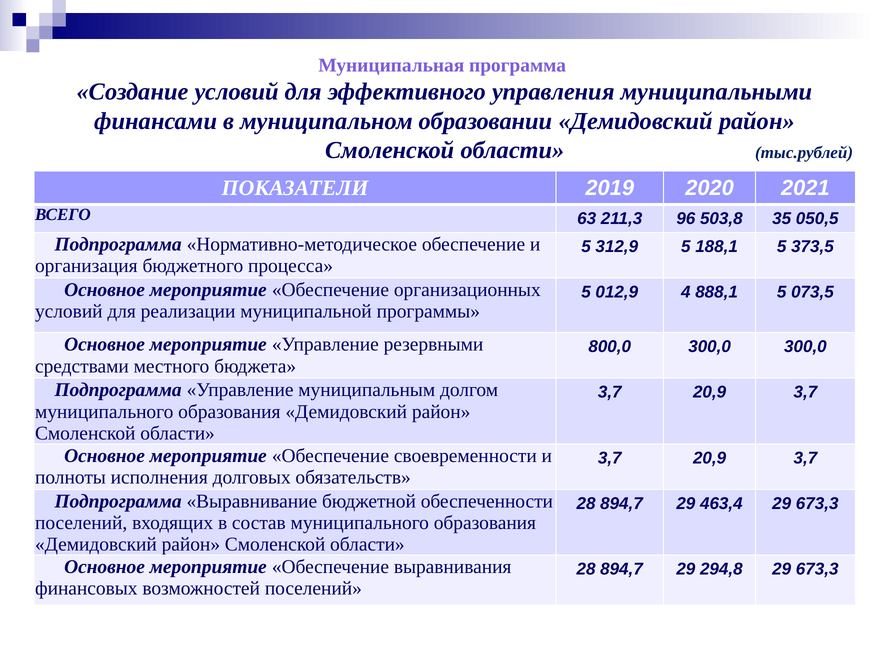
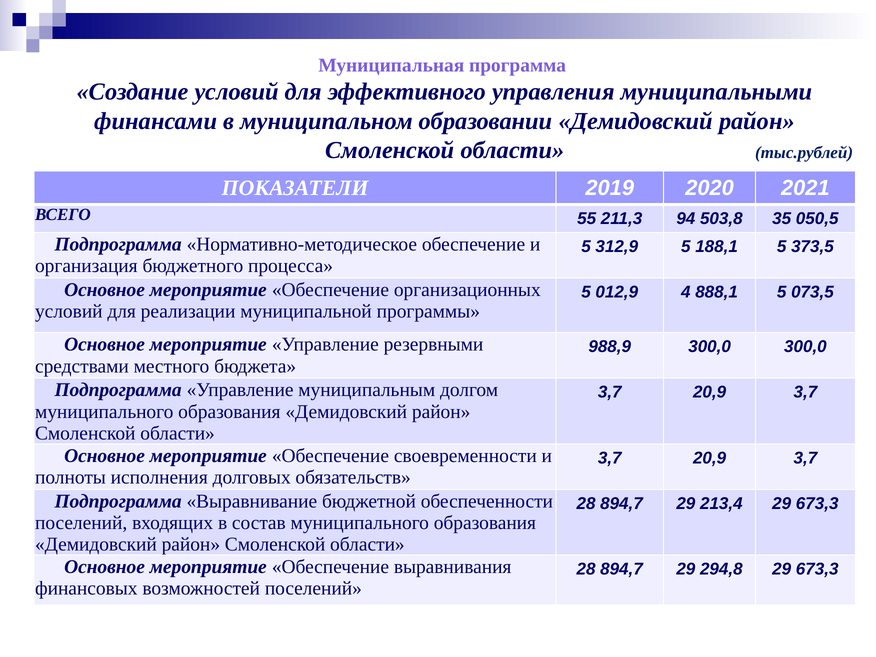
63: 63 -> 55 (587, 219)
96: 96 -> 94 (686, 219)
800,0: 800,0 -> 988,9 (610, 347)
463,4: 463,4 -> 213,4 (721, 504)
